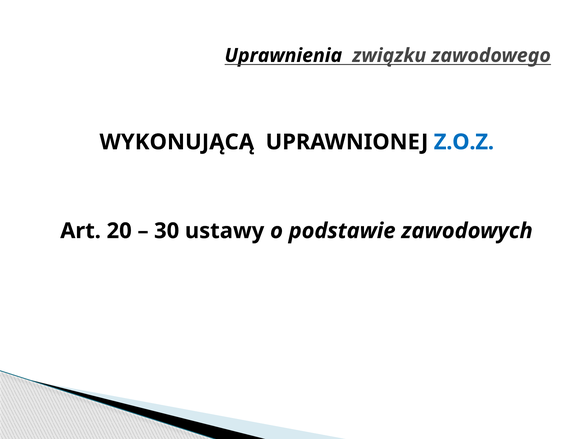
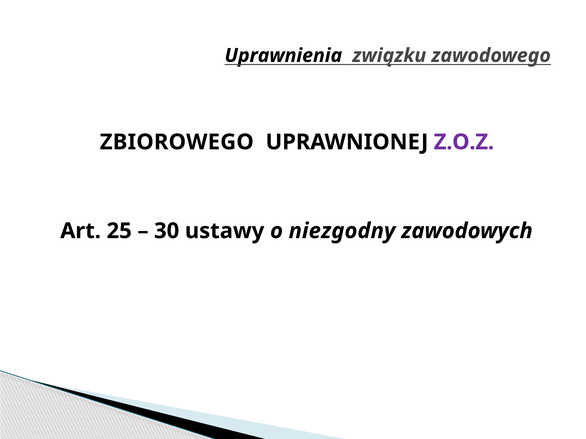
WYKONUJĄCĄ: WYKONUJĄCĄ -> ZBIOROWEGO (177, 142)
Z.O.Z colour: blue -> purple (464, 142)
20: 20 -> 25 (119, 231)
podstawie: podstawie -> niezgodny (342, 231)
